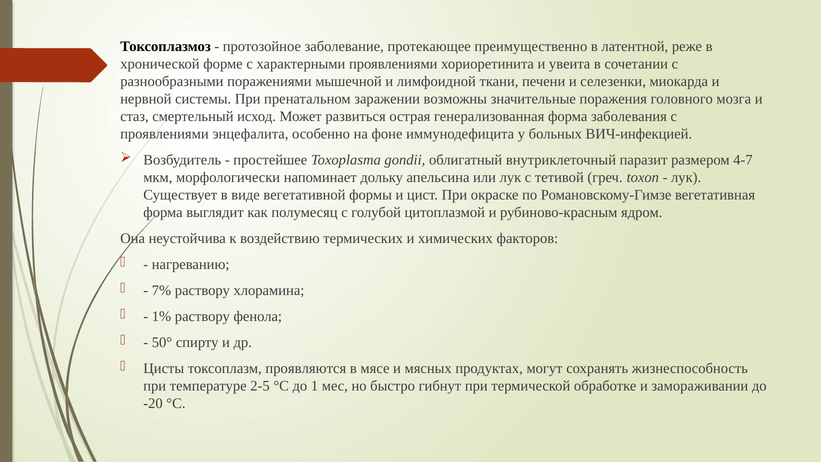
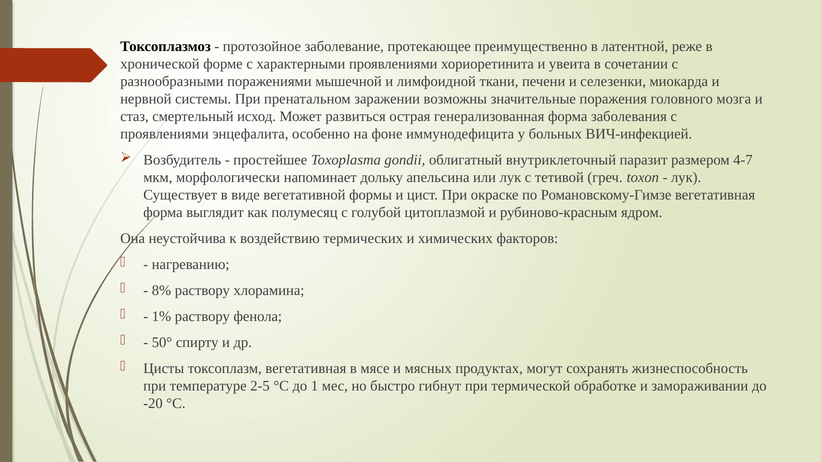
7%: 7% -> 8% (161, 290)
токсоплазм проявляются: проявляются -> вегетативная (306, 368)
